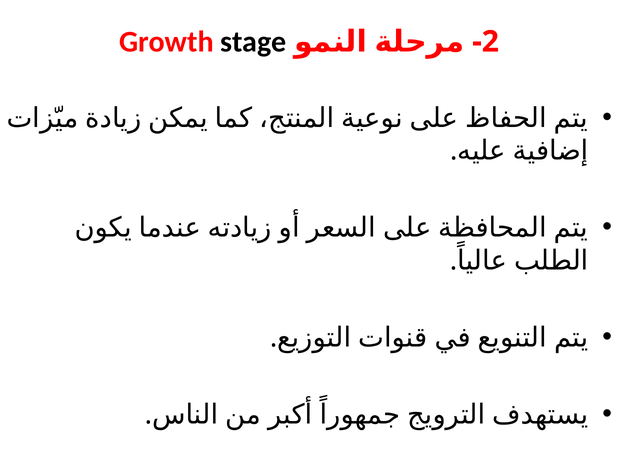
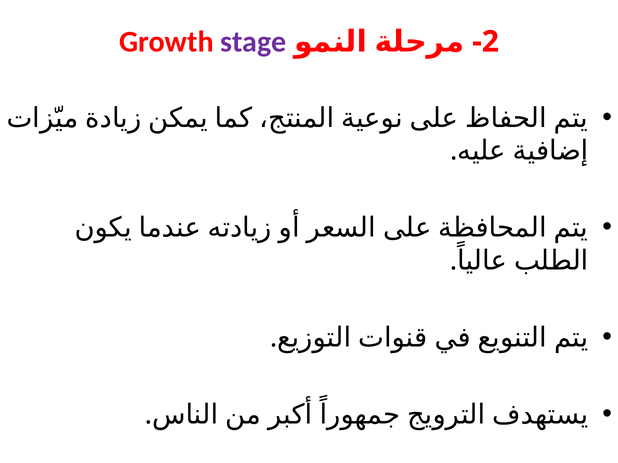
stage colour: black -> purple (253, 42)
